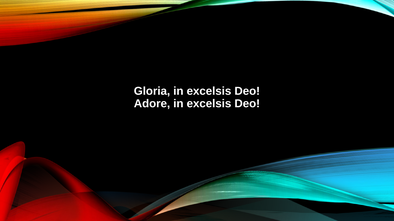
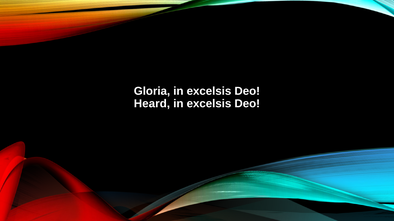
Adore: Adore -> Heard (152, 104)
